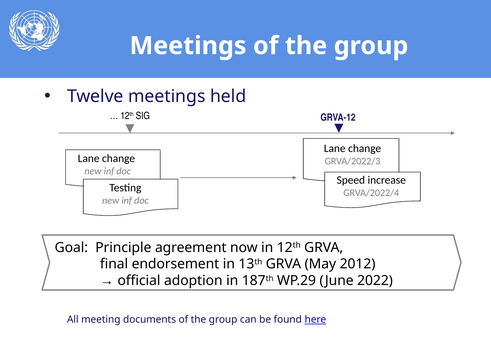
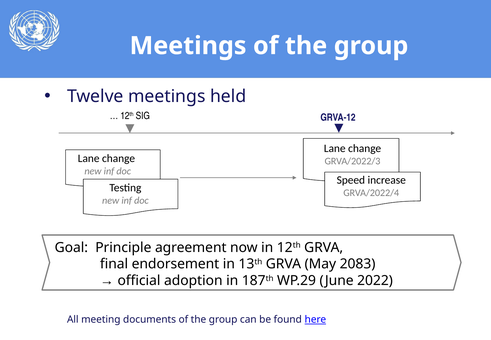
2012: 2012 -> 2083 (358, 264)
